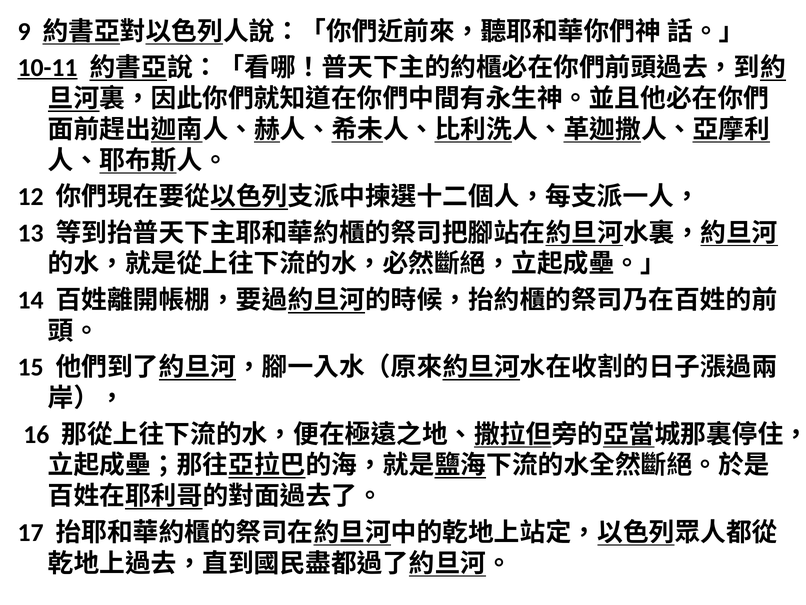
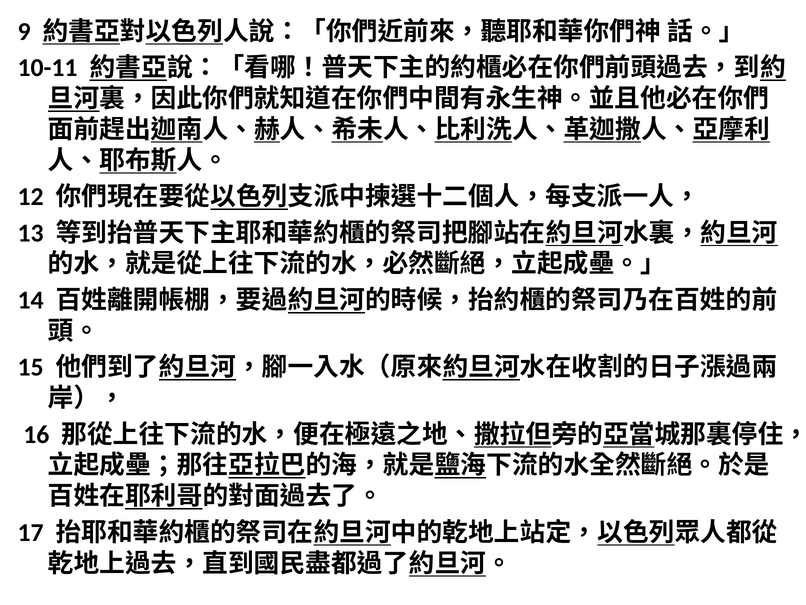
10-11 underline: present -> none (48, 68)
